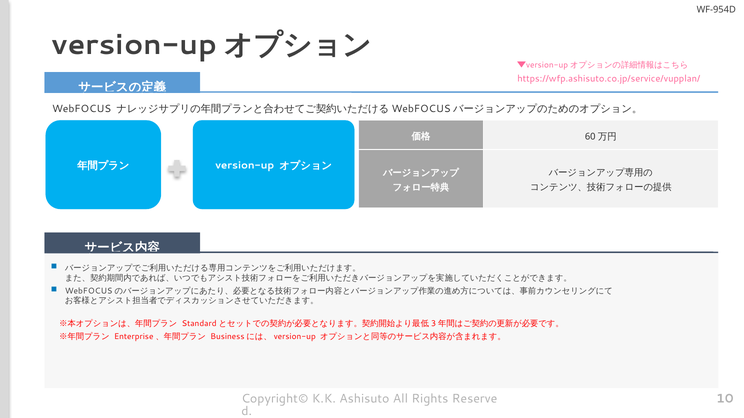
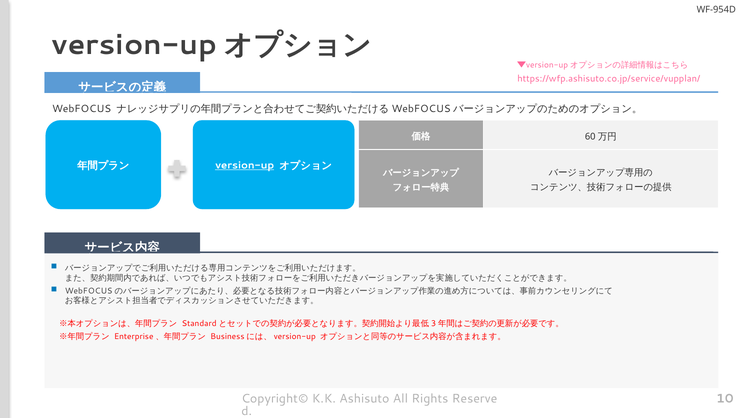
version-up underline: none -> present (245, 166)
